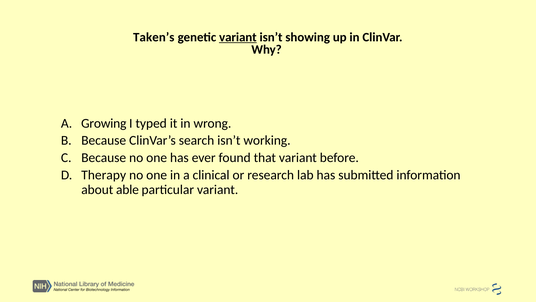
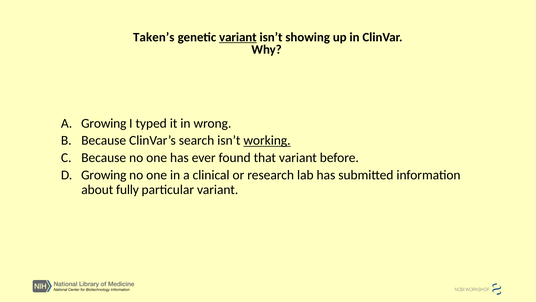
working underline: none -> present (267, 140)
Therapy: Therapy -> Growing (104, 175)
able: able -> fully (127, 189)
